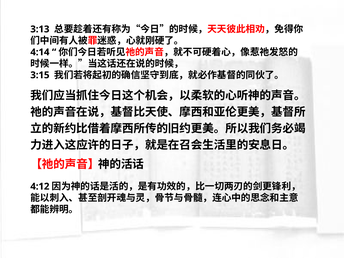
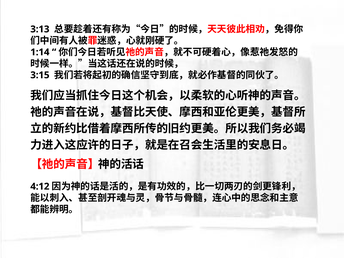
4:14: 4:14 -> 1:14 (40, 52)
